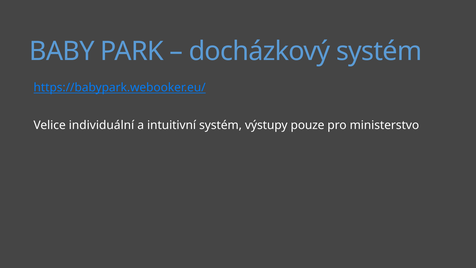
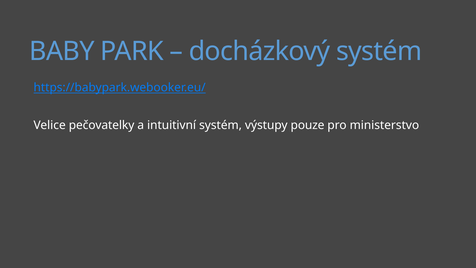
individuální: individuální -> pečovatelky (102, 125)
